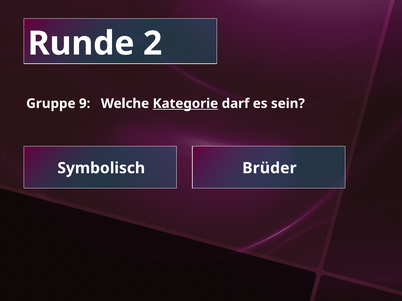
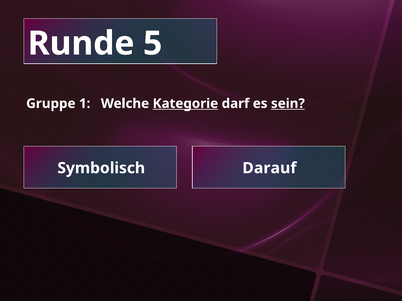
2: 2 -> 5 (153, 44)
9: 9 -> 1 (85, 104)
sein underline: none -> present (288, 104)
Brüder: Brüder -> Darauf (269, 168)
